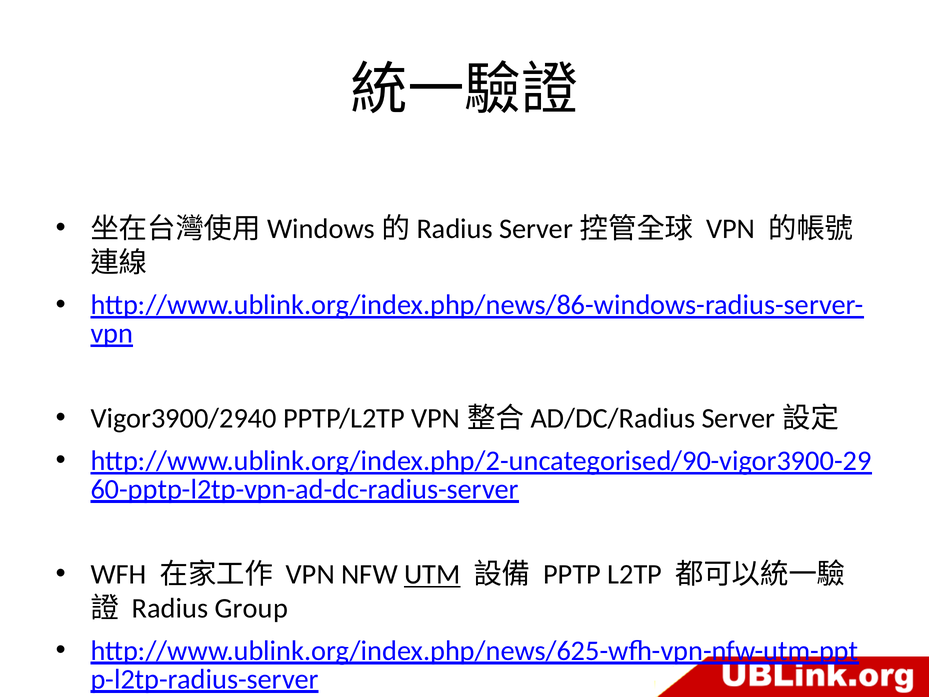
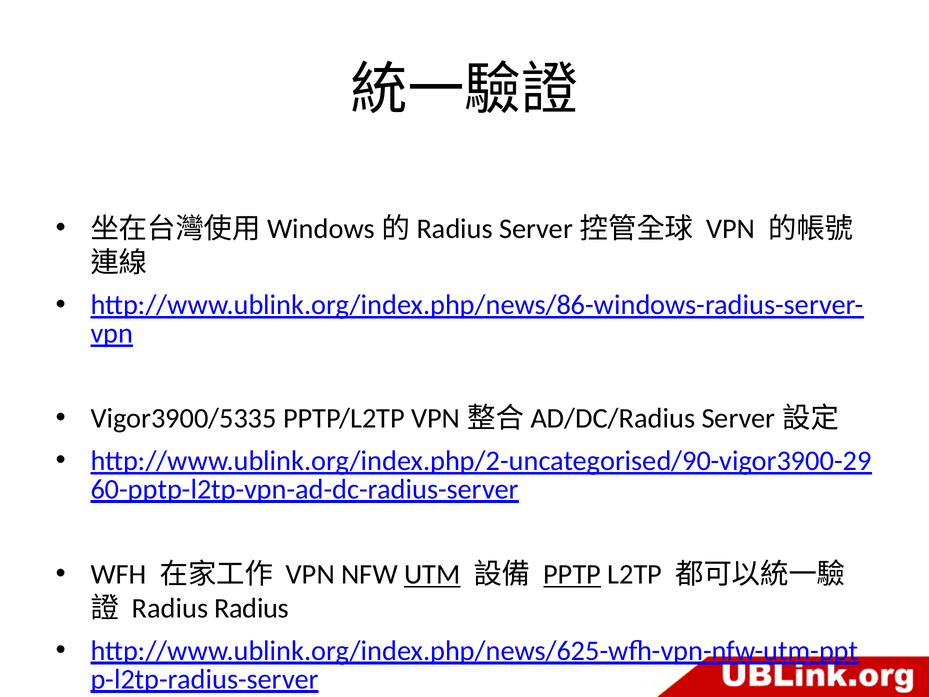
Vigor3900/2940: Vigor3900/2940 -> Vigor3900/5335 (184, 418)
PPTP underline: none -> present (572, 574)
Radius Group: Group -> Radius (252, 608)
